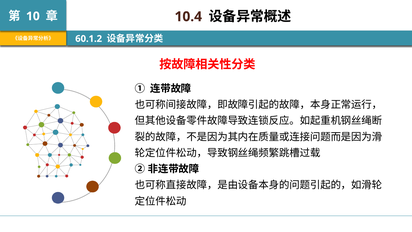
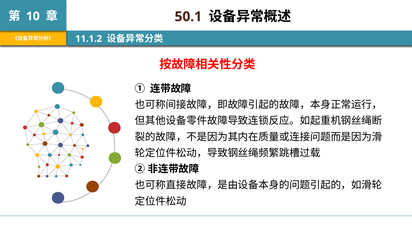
10.4: 10.4 -> 50.1 (188, 17)
60.1.2: 60.1.2 -> 11.1.2 (89, 39)
